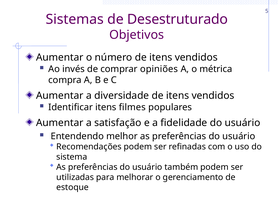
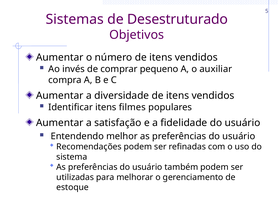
opiniões: opiniões -> pequeno (159, 69)
métrica: métrica -> auxiliar (216, 69)
